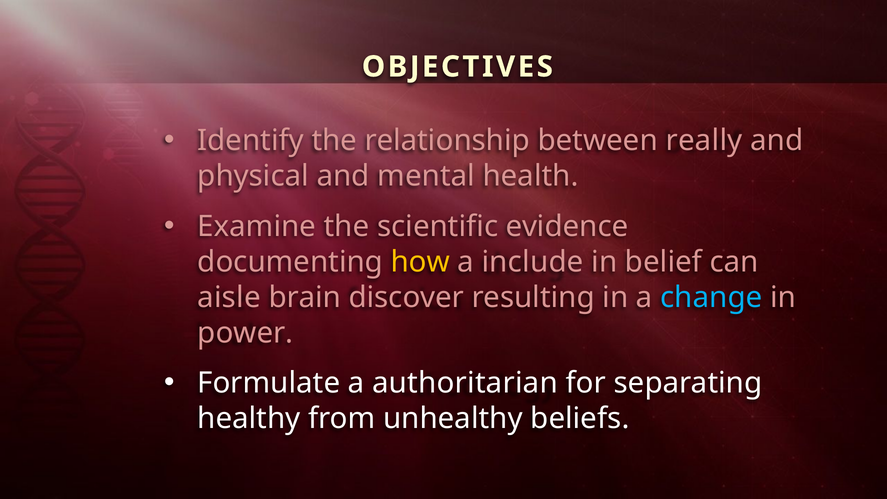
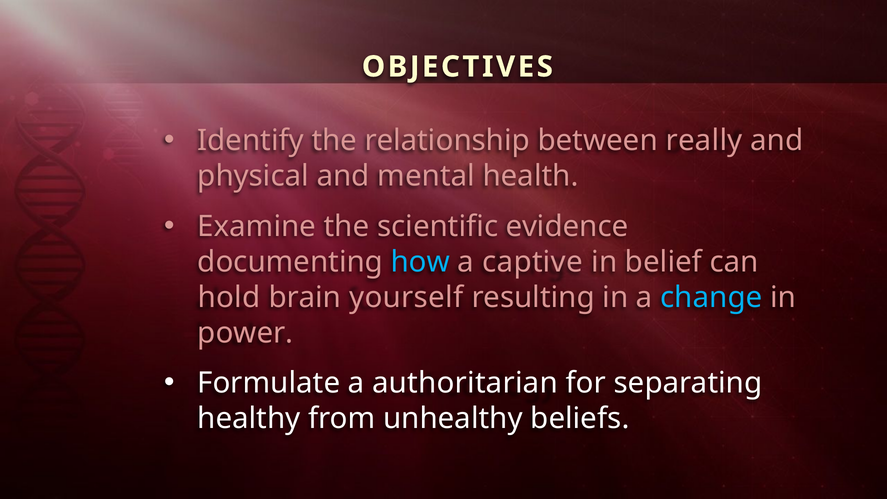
how colour: yellow -> light blue (420, 262)
include: include -> captive (533, 262)
aisle: aisle -> hold (229, 297)
discover: discover -> yourself (406, 297)
